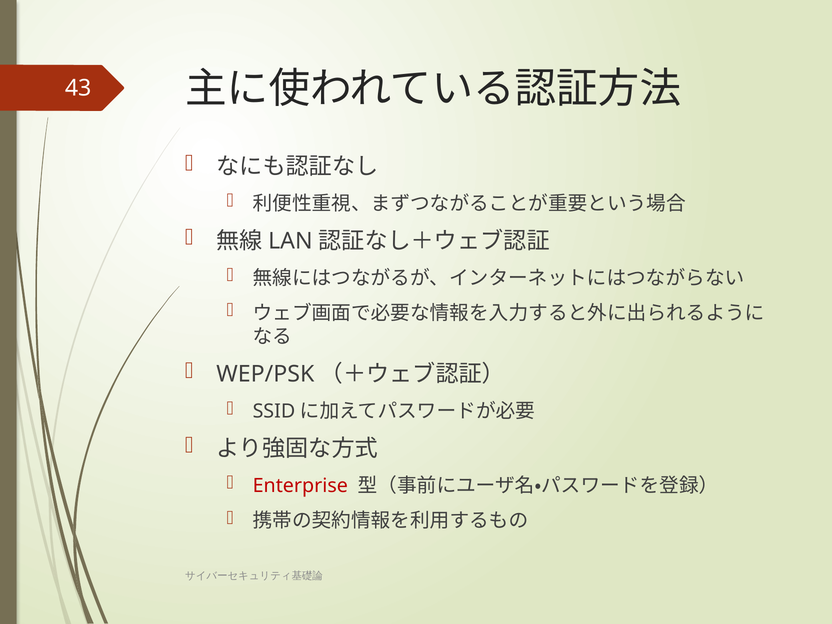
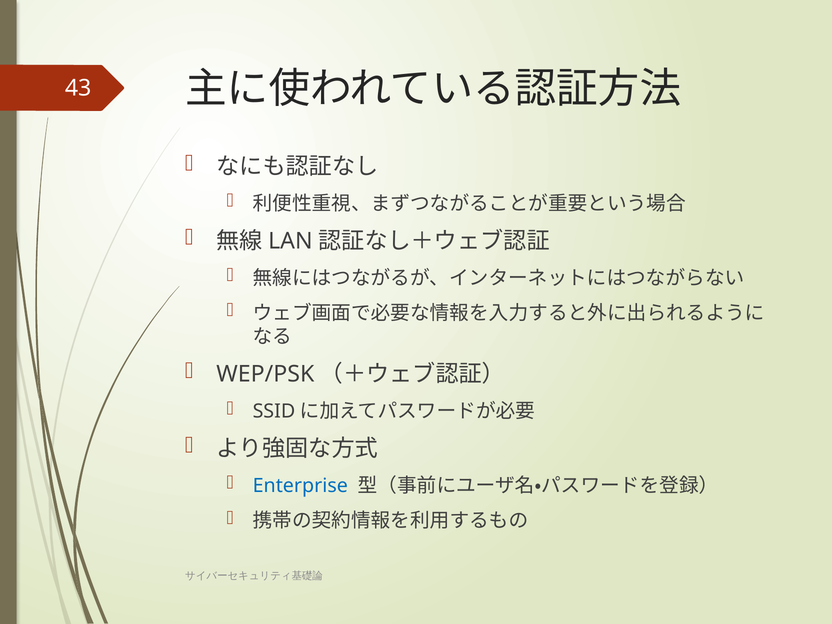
Enterprise colour: red -> blue (300, 486)
